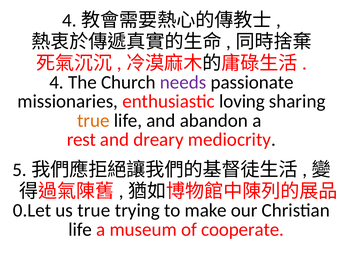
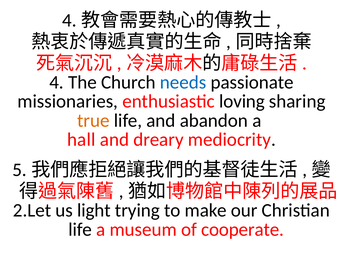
needs colour: purple -> blue (183, 82)
rest: rest -> hall (81, 139)
0.Let: 0.Let -> 2.Let (32, 210)
us true: true -> light (94, 210)
